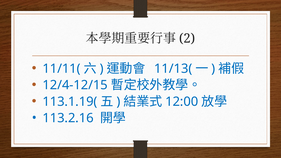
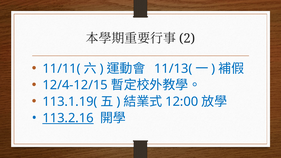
113.2.16 underline: none -> present (68, 118)
